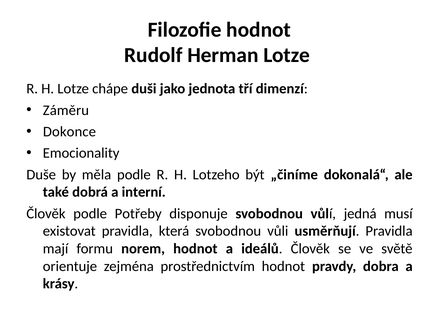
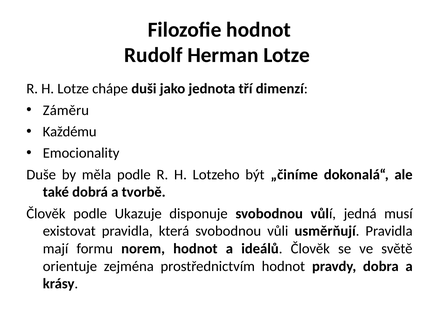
Dokonce: Dokonce -> Každému (70, 132)
interní: interní -> tvorbě (144, 192)
Potřeby: Potřeby -> Ukazuje (138, 214)
